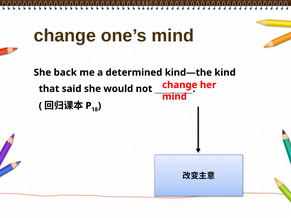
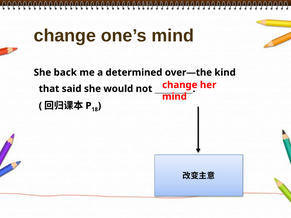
kind—the: kind—the -> over—the (188, 73)
